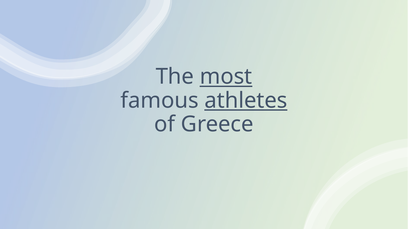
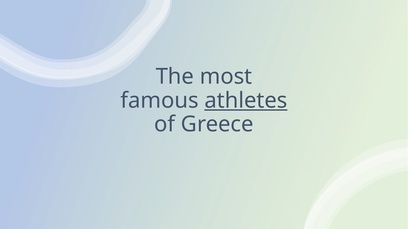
most underline: present -> none (226, 77)
